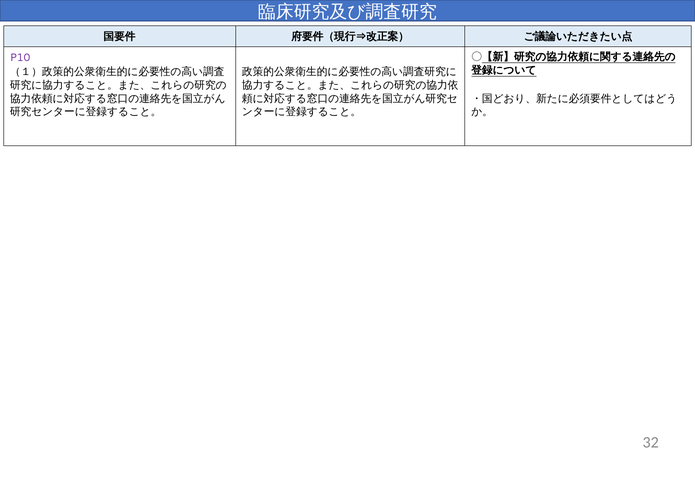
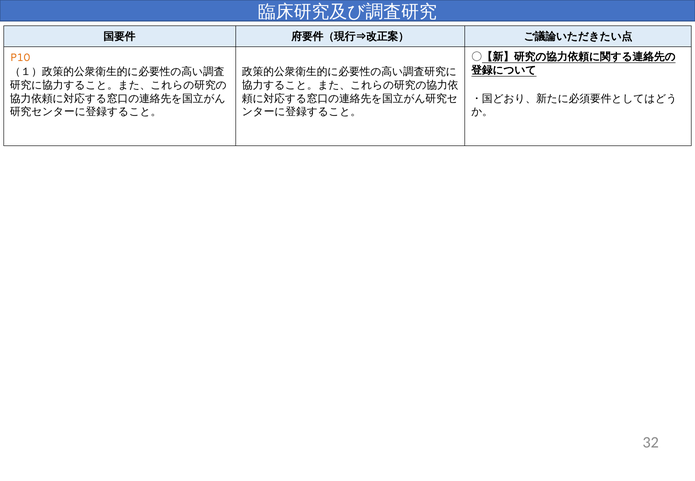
P10 colour: purple -> orange (20, 58)
